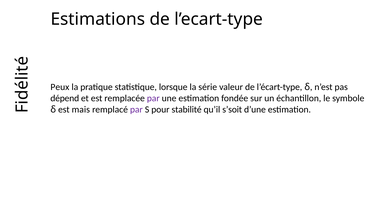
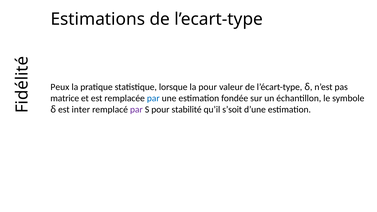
la série: série -> pour (208, 87)
dépend: dépend -> matrice (65, 98)
par colour: purple -> blue (153, 98)
mais: mais -> inter (81, 110)
